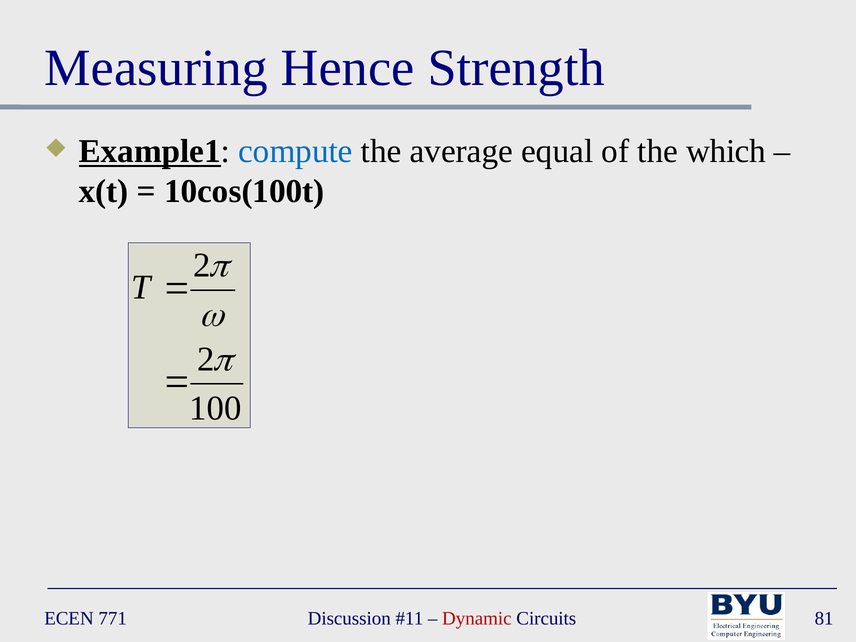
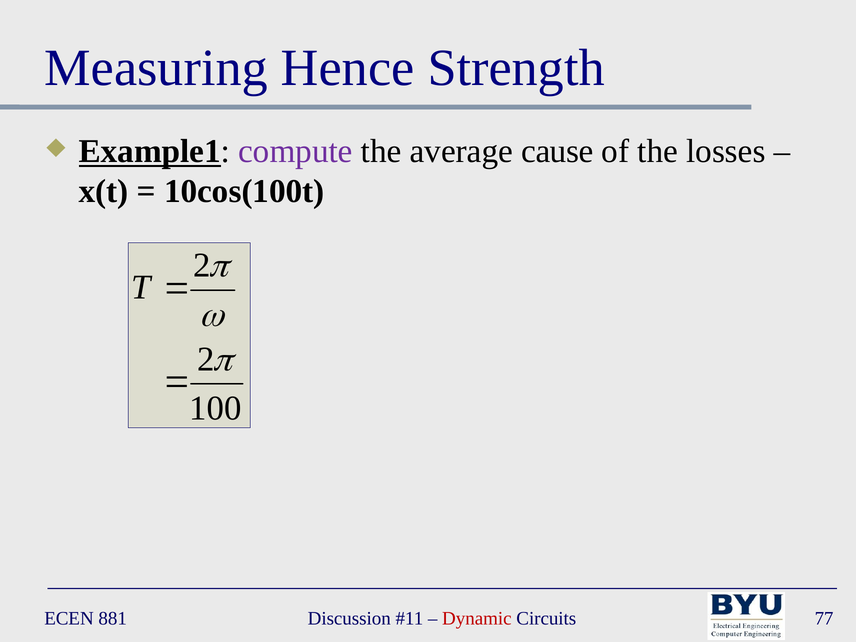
compute colour: blue -> purple (295, 151)
equal: equal -> cause (557, 151)
which: which -> losses (726, 151)
771: 771 -> 881 (113, 618)
81: 81 -> 77 (824, 618)
